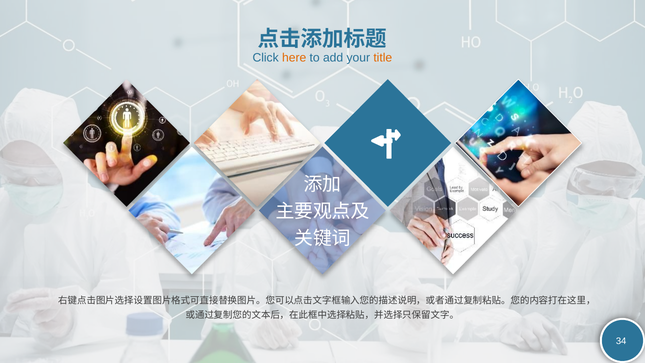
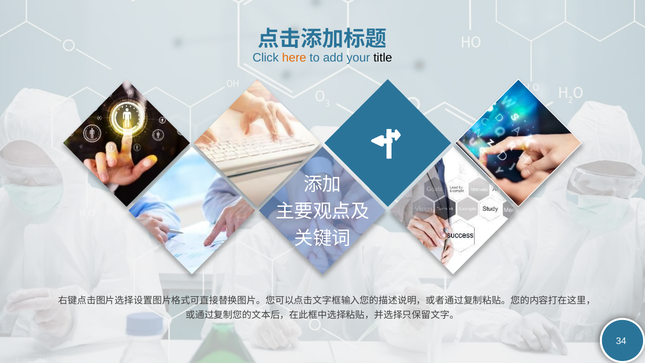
title colour: orange -> black (383, 58)
